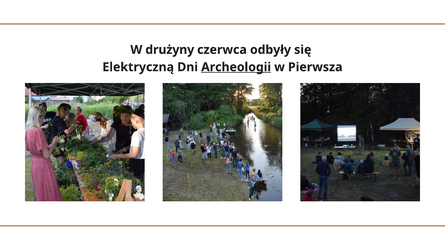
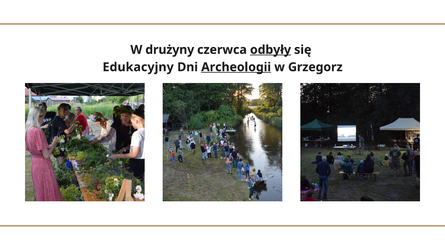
odbyły underline: none -> present (270, 50)
Elektryczną: Elektryczną -> Edukacyjny (138, 67)
Pierwsza: Pierwsza -> Grzegorz (315, 67)
